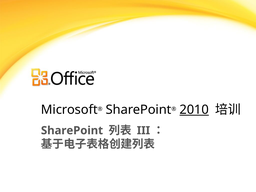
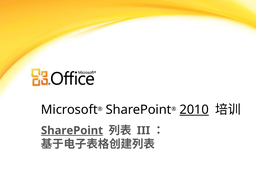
SharePoint underline: none -> present (72, 131)
